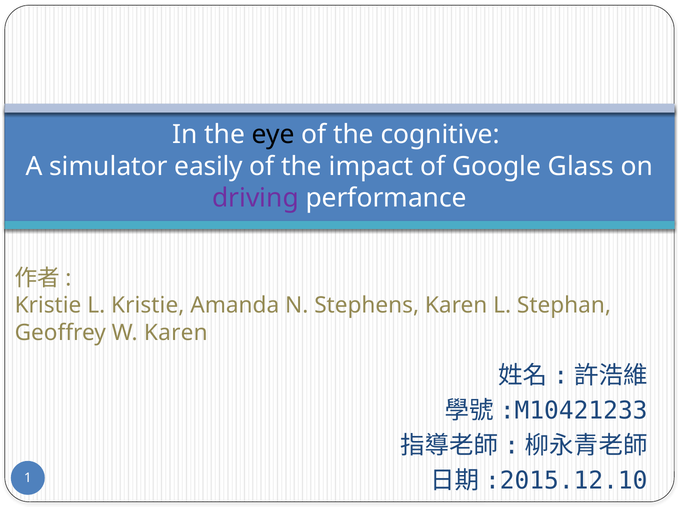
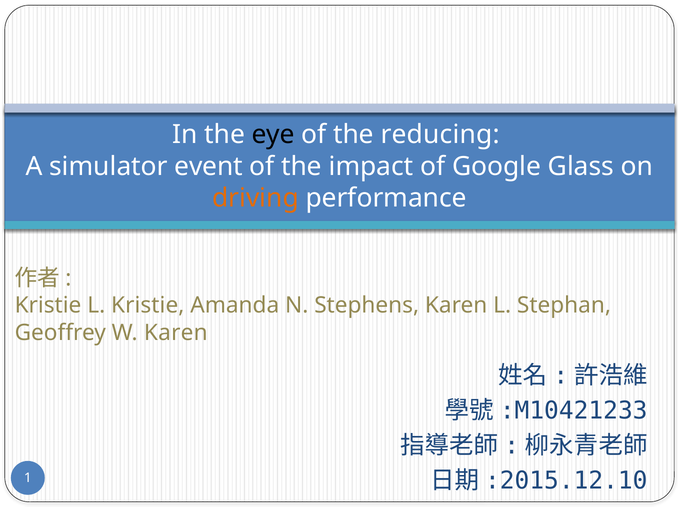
cognitive: cognitive -> reducing (440, 135)
easily: easily -> event (209, 166)
driving colour: purple -> orange (255, 198)
